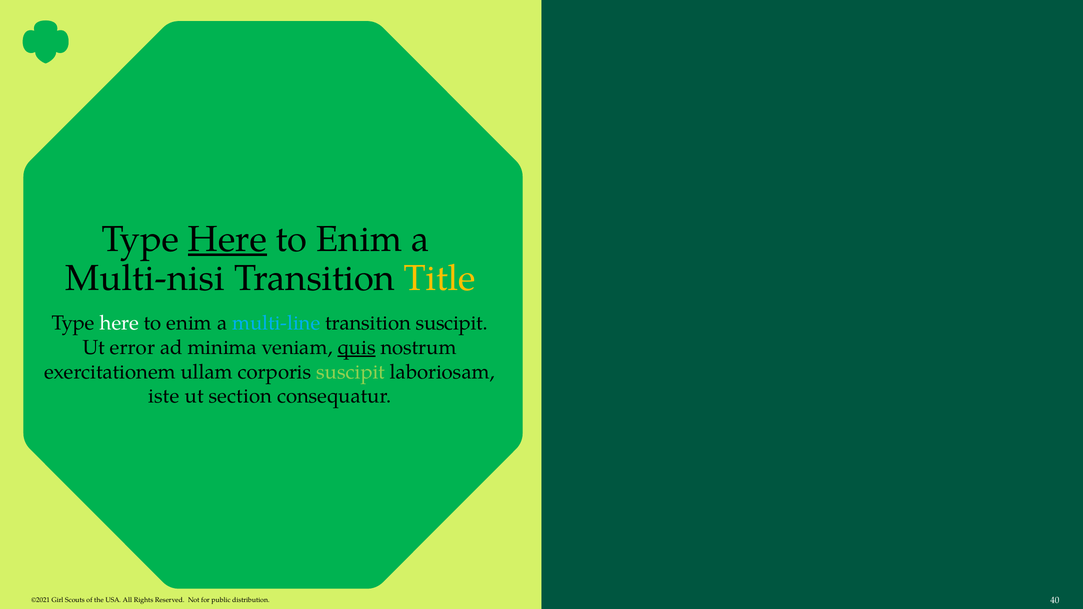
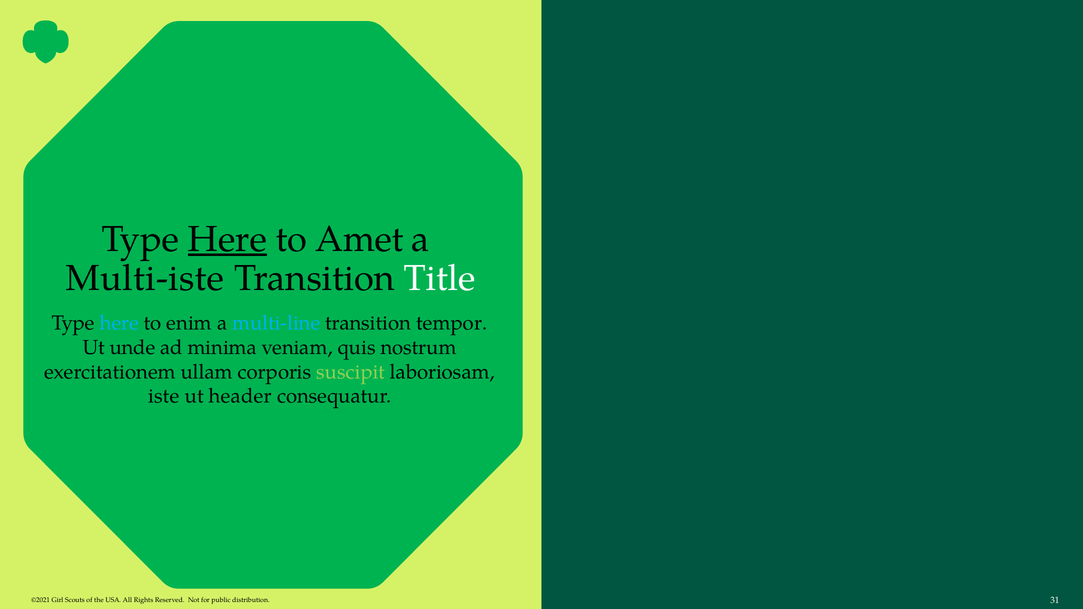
Enim: Enim -> Amet (359, 239)
Multi-nisi: Multi-nisi -> Multi-iste (145, 278)
Title colour: yellow -> white (440, 278)
here colour: white -> light blue (119, 323)
transition suscipit: suscipit -> tempor (452, 323)
error: error -> unde (133, 348)
quis underline: present -> none (357, 348)
section: section -> header (240, 396)
40: 40 -> 31 (1055, 600)
